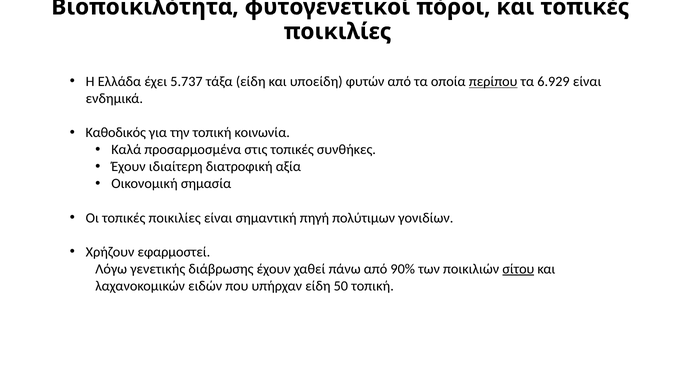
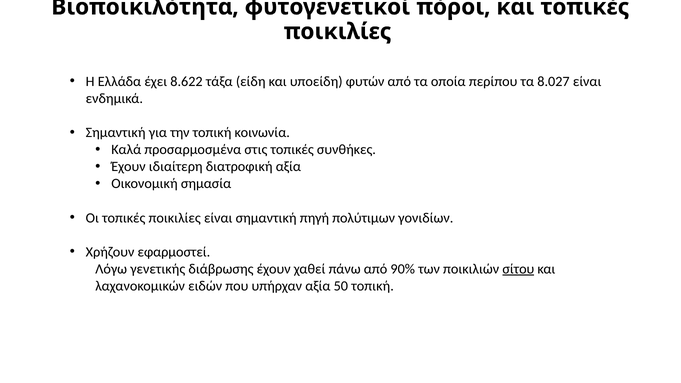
5.737: 5.737 -> 8.622 (186, 82)
περίπου underline: present -> none (493, 82)
6.929: 6.929 -> 8.027 (553, 82)
Καθοδικός: Καθοδικός -> Σημαντική (116, 133)
υπήρχαν είδη: είδη -> αξία (318, 286)
